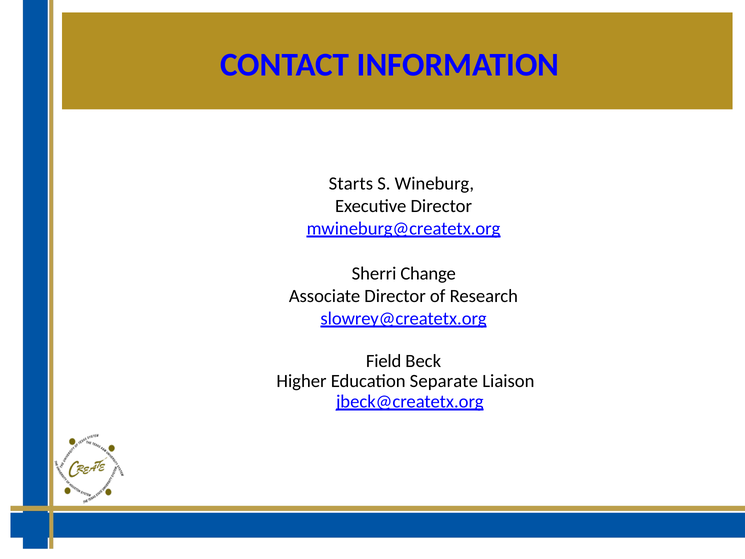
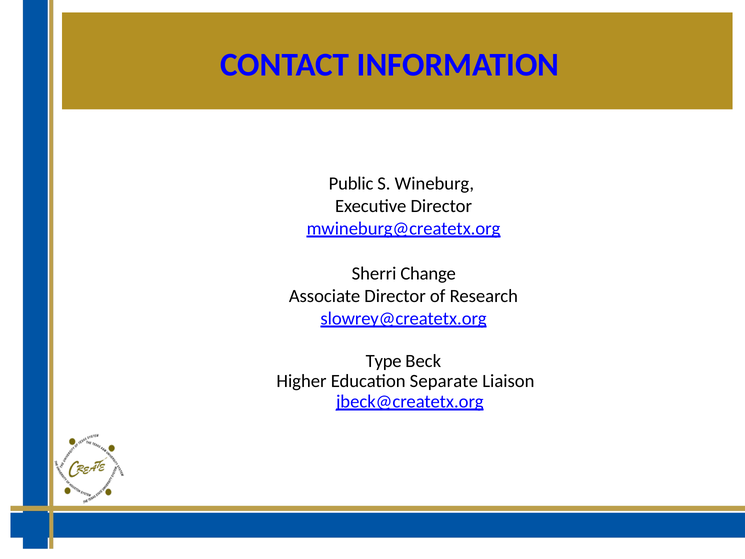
Starts: Starts -> Public (351, 184)
Field: Field -> Type (384, 361)
